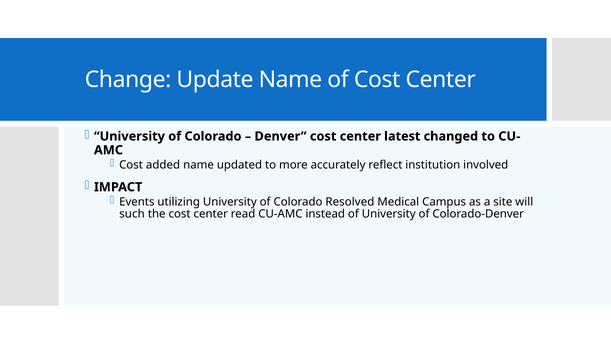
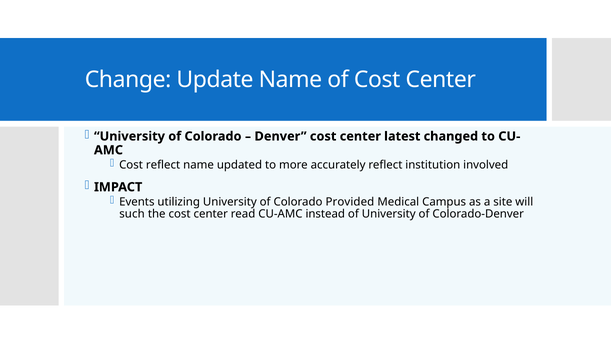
Cost added: added -> reflect (163, 165)
Resolved: Resolved -> Provided (350, 202)
